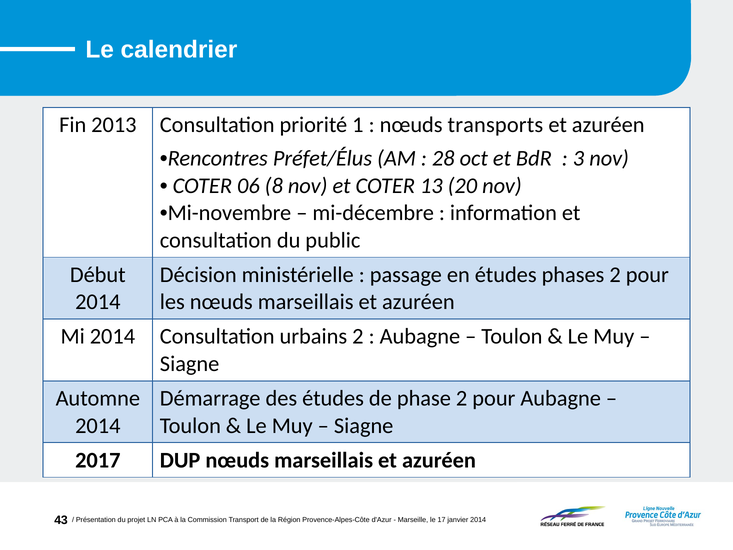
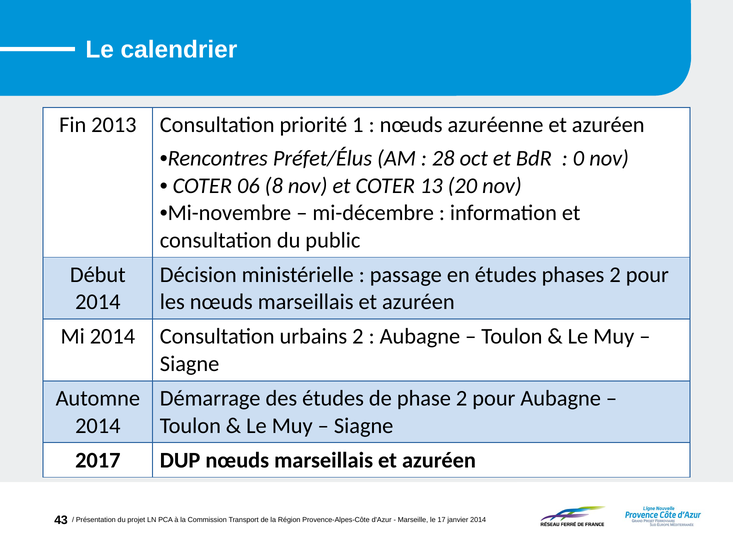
transports: transports -> azuréenne (496, 125)
3: 3 -> 0 (579, 158)
